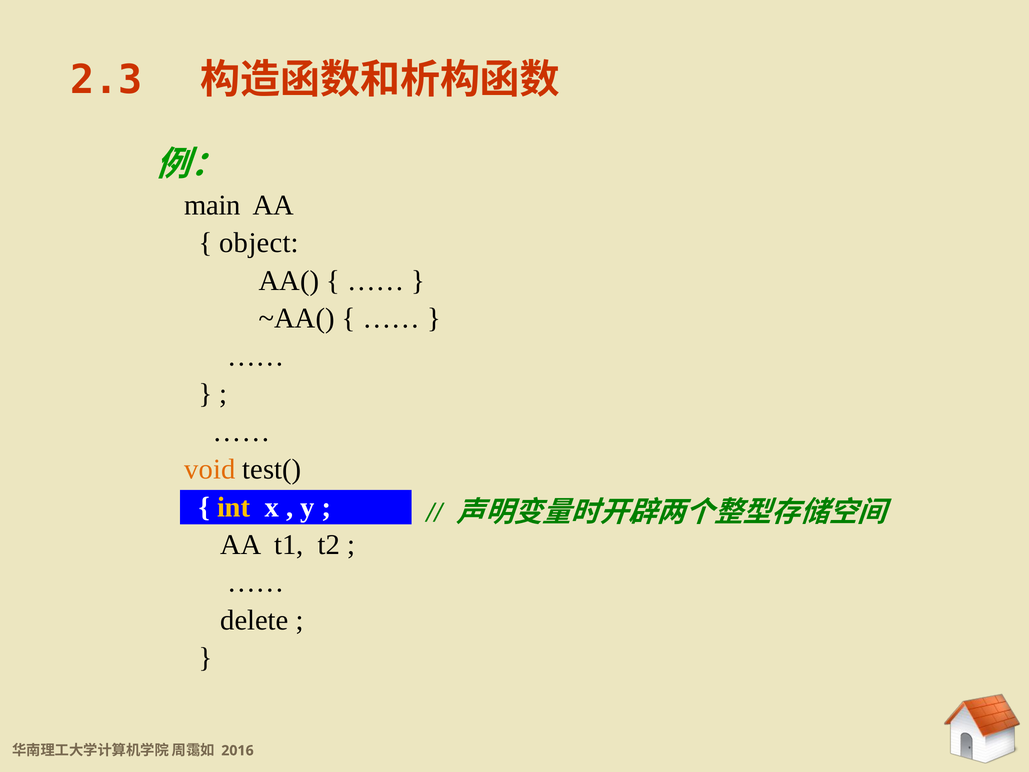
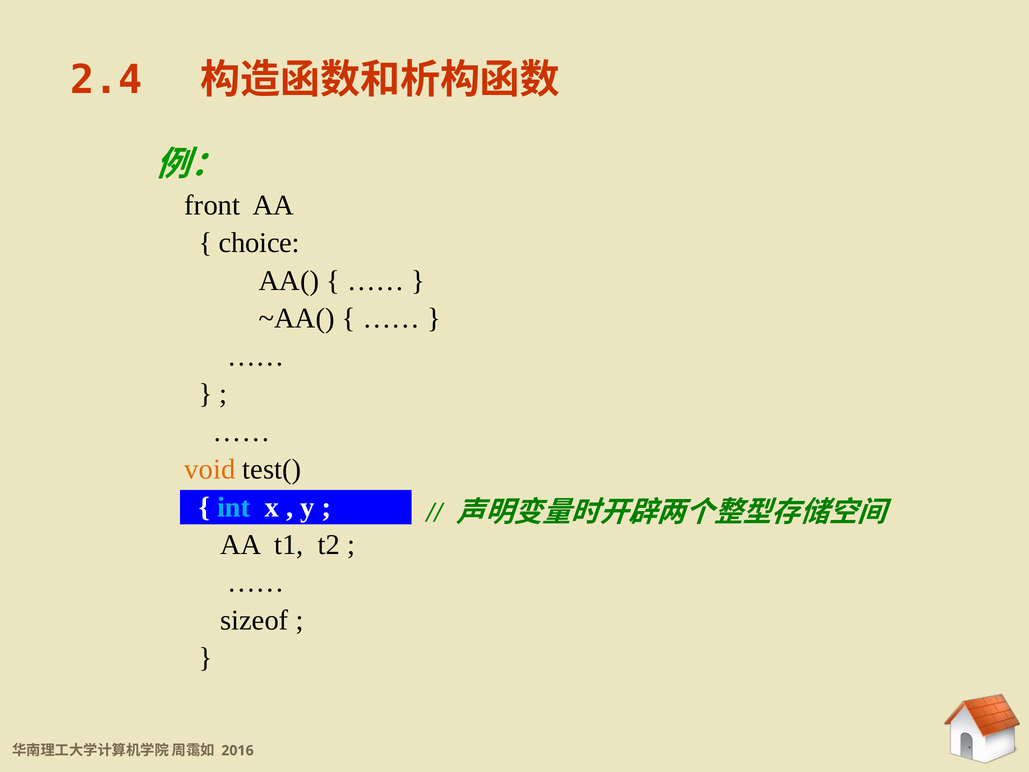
2.3: 2.3 -> 2.4 (106, 80)
main: main -> front (212, 205)
object: object -> choice (259, 243)
int colour: yellow -> light blue (234, 507)
delete: delete -> sizeof (254, 620)
